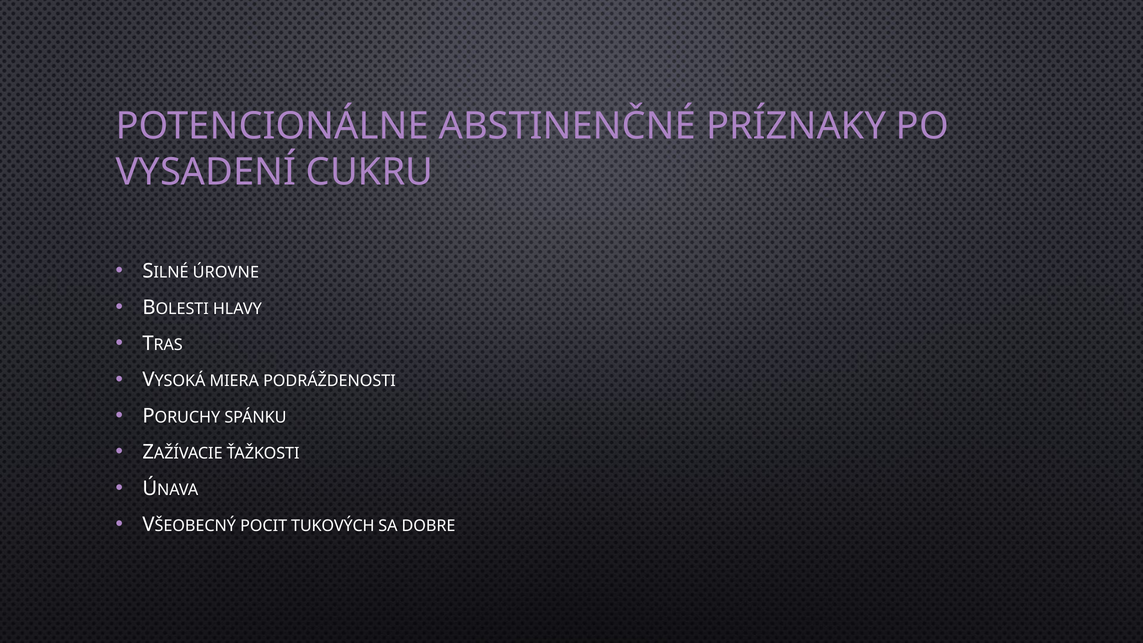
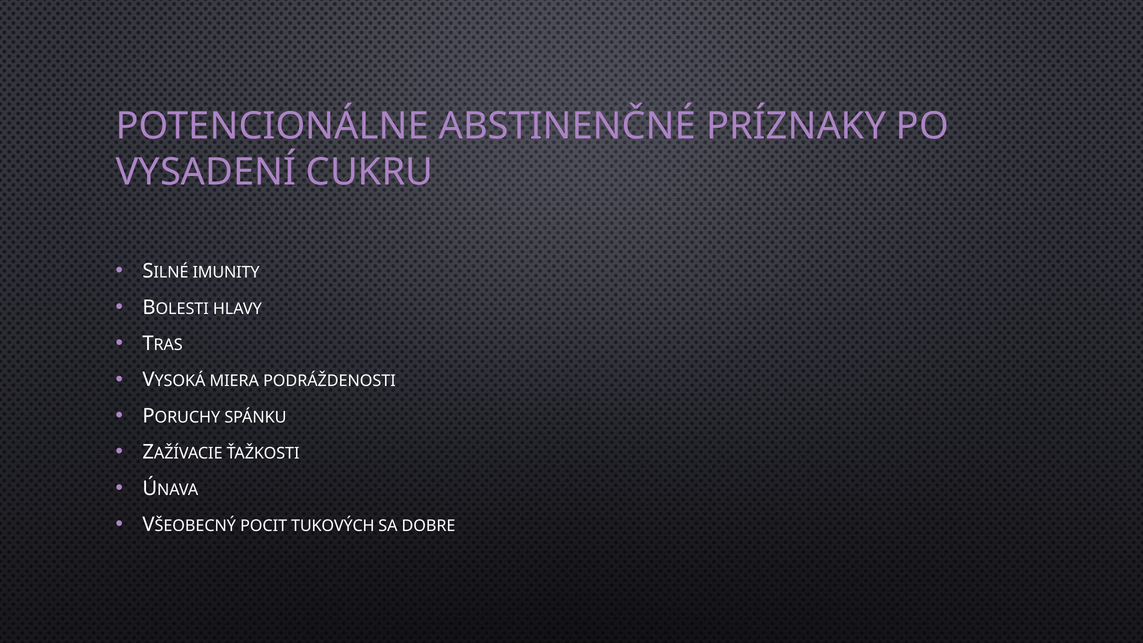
ÚROVNE: ÚROVNE -> IMUNITY (226, 272)
